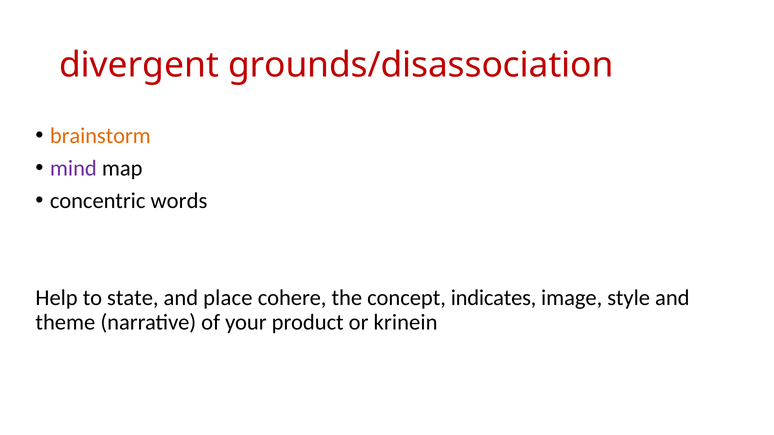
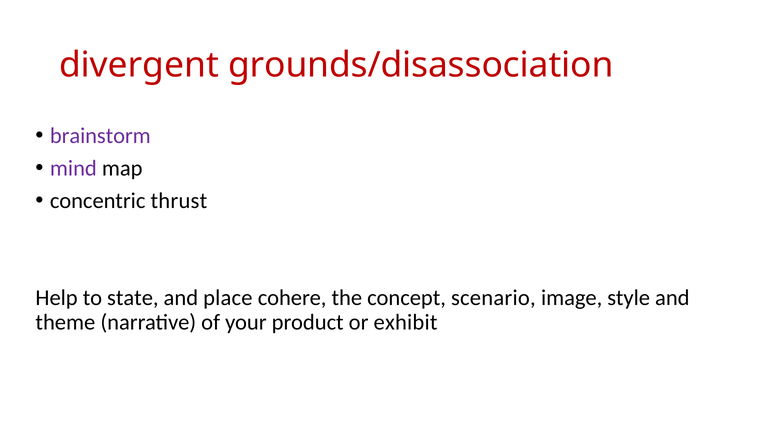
brainstorm colour: orange -> purple (100, 136)
words: words -> thrust (179, 201)
indicates: indicates -> scenario (493, 298)
krinein: krinein -> exhibit (406, 323)
